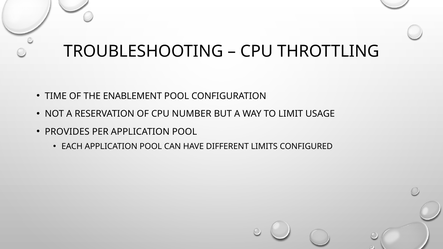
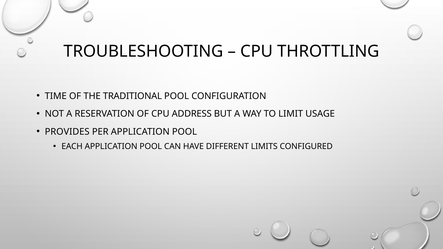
ENABLEMENT: ENABLEMENT -> TRADITIONAL (132, 96)
NUMBER: NUMBER -> ADDRESS (192, 114)
